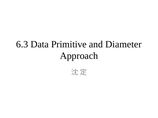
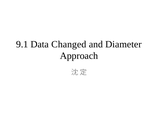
6.3: 6.3 -> 9.1 (22, 44)
Primitive: Primitive -> Changed (69, 44)
